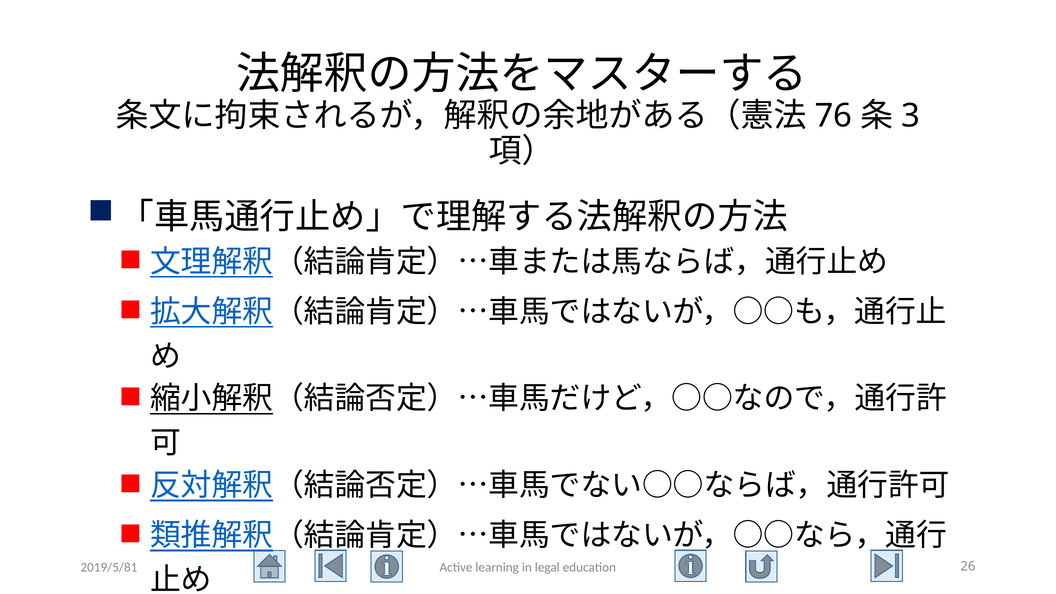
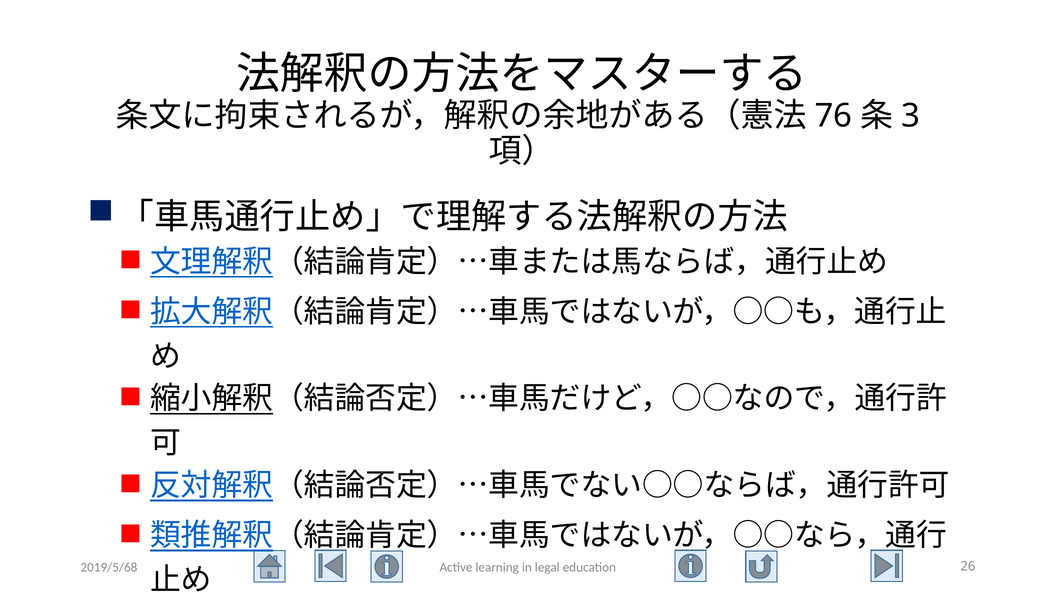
2019/5/81: 2019/5/81 -> 2019/5/68 (109, 567)
